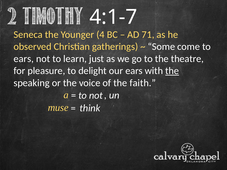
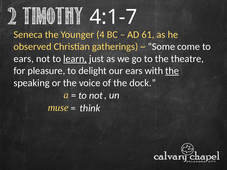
71: 71 -> 61 (148, 35)
learn underline: none -> present (75, 59)
faith: faith -> dock (143, 83)
